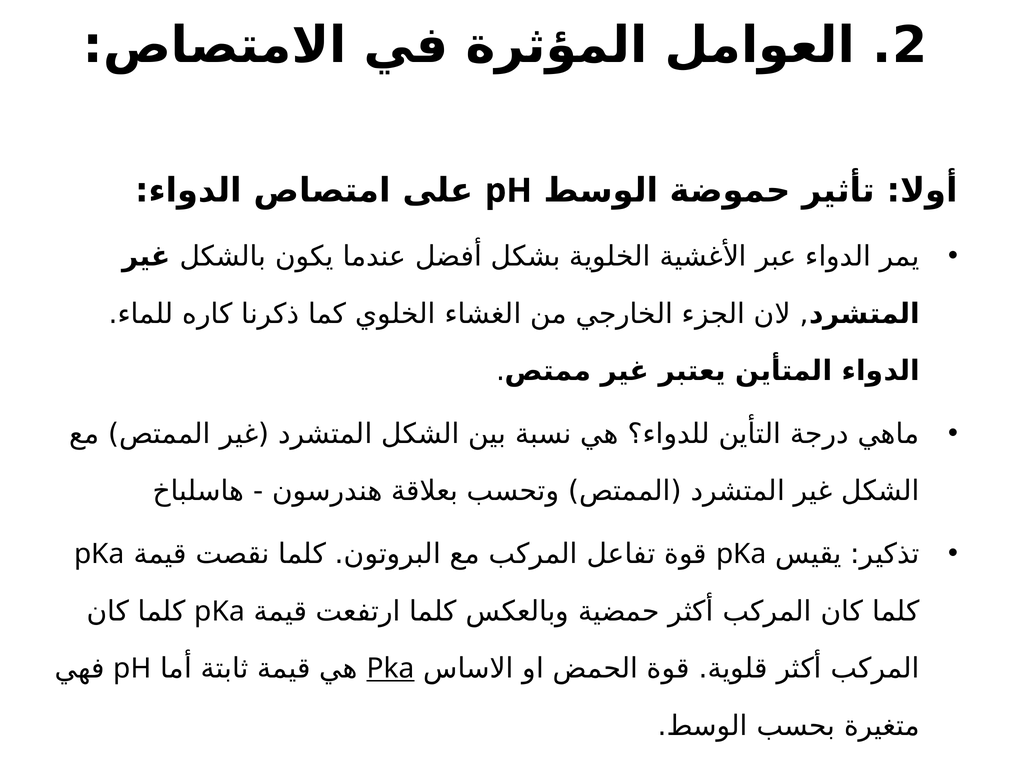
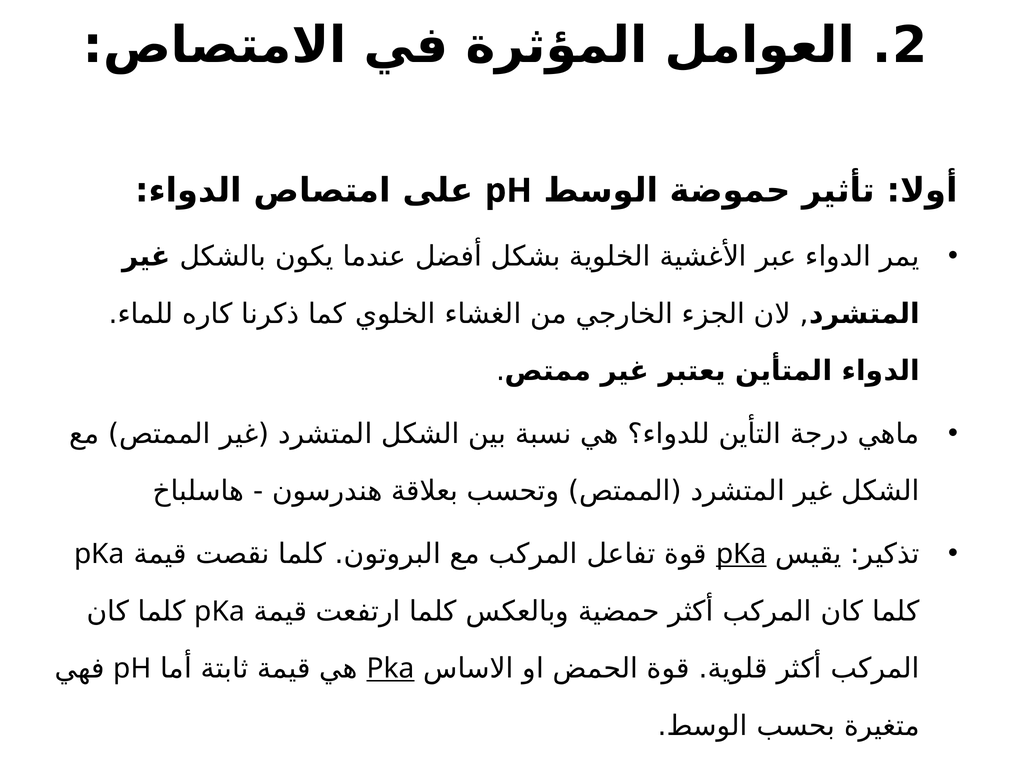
pKa underline: none -> present (741, 554)
